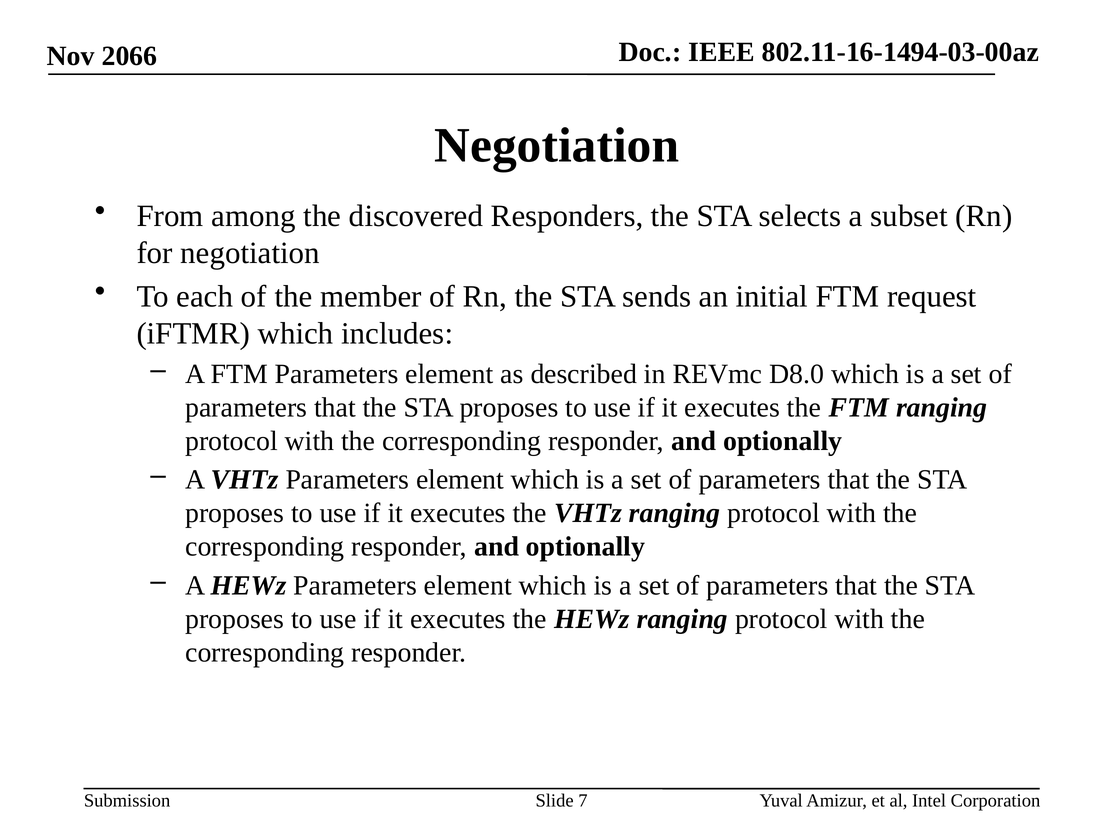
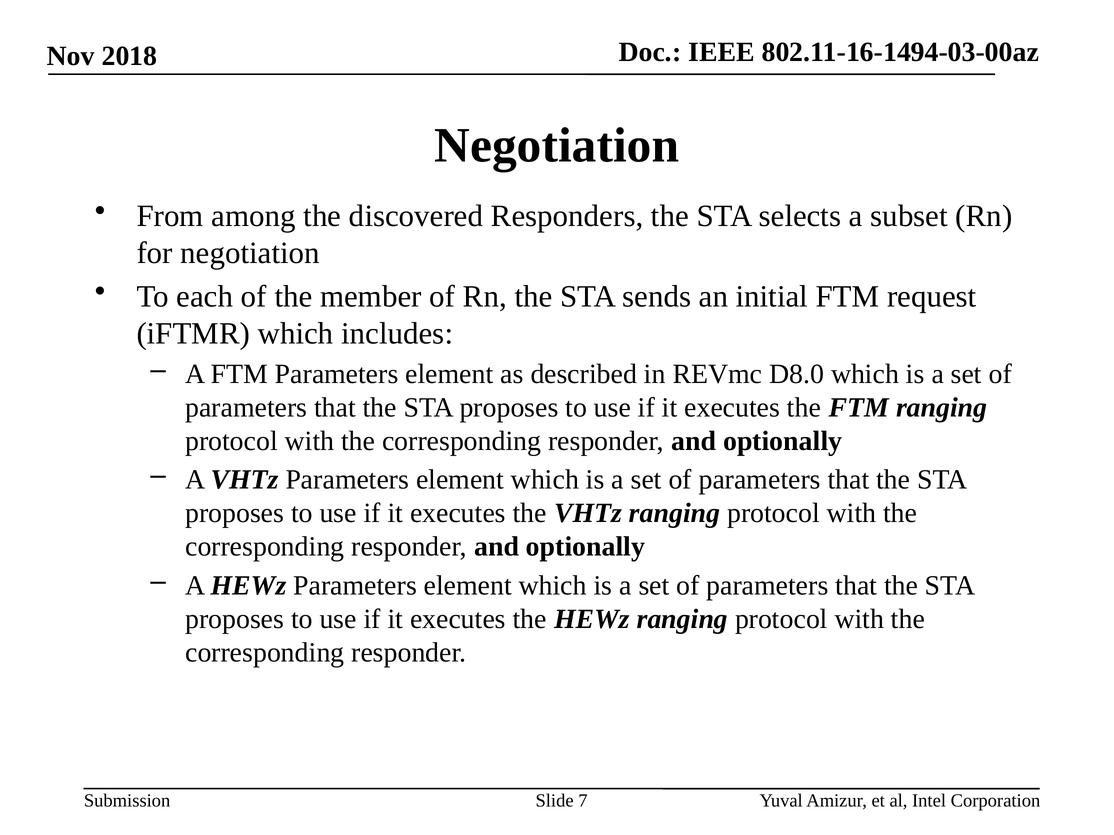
2066: 2066 -> 2018 (129, 56)
